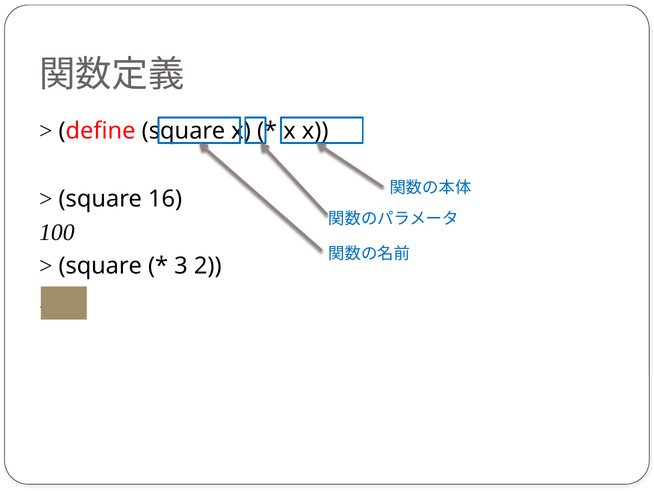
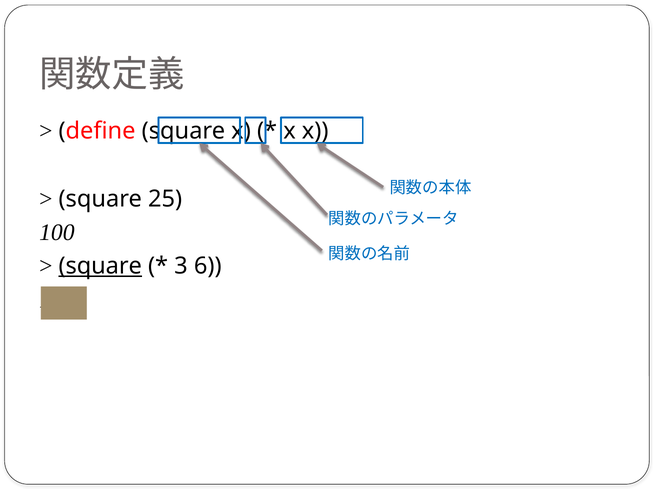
16: 16 -> 25 (165, 199)
square underline: none -> present (100, 266)
2: 2 -> 6 (208, 266)
